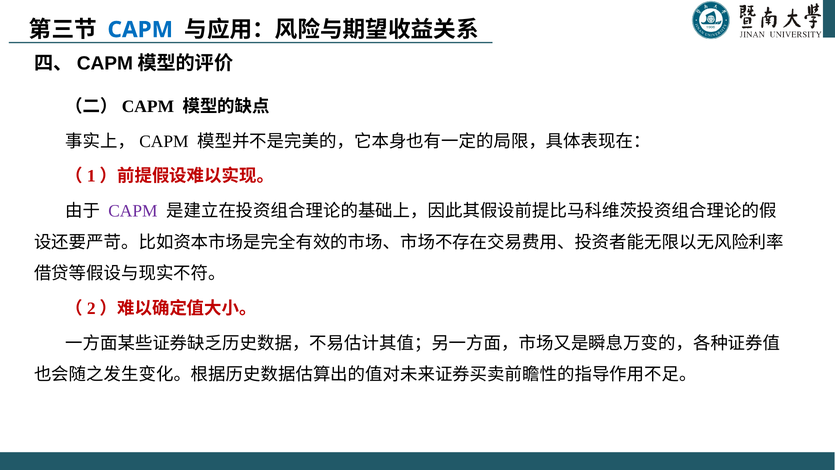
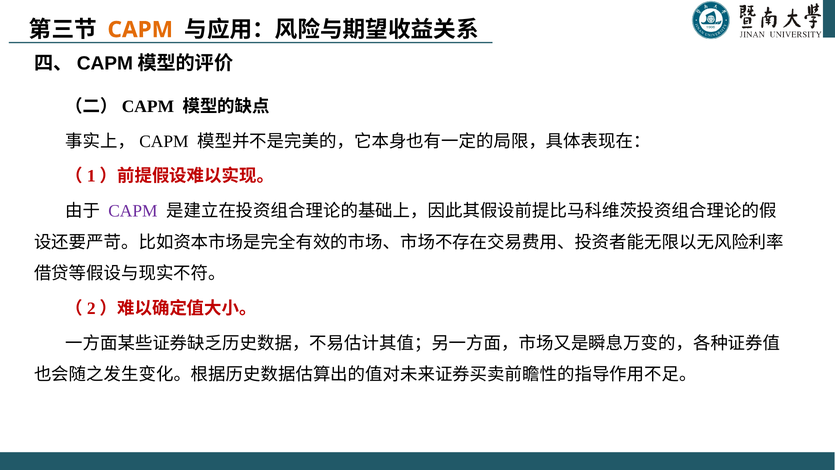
CAPM colour: blue -> orange (140, 30)
